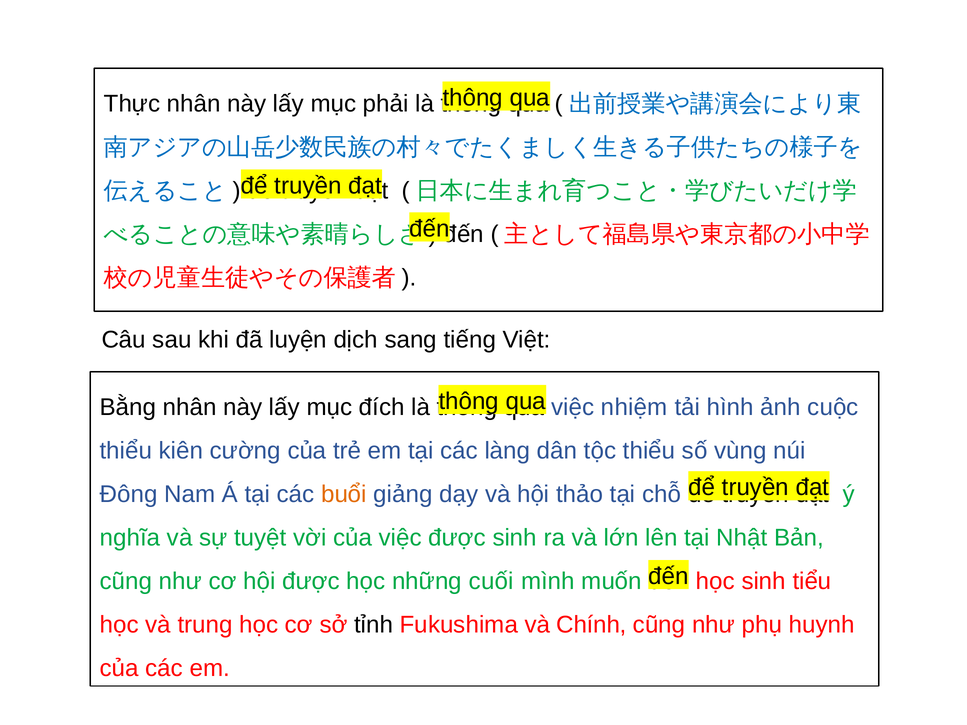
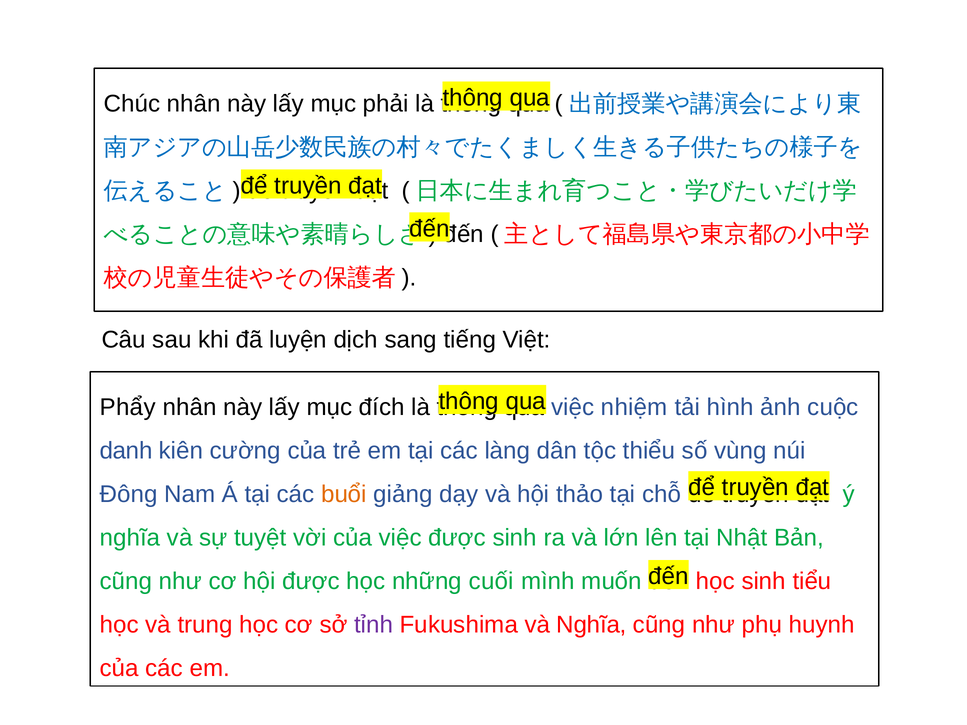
Thực: Thực -> Chúc (132, 104)
Bằng: Bằng -> Phẩy (128, 407)
thiểu: thiểu -> danh (126, 451)
tỉnh colour: black -> purple (374, 625)
và Chính: Chính -> Nghĩa (591, 625)
